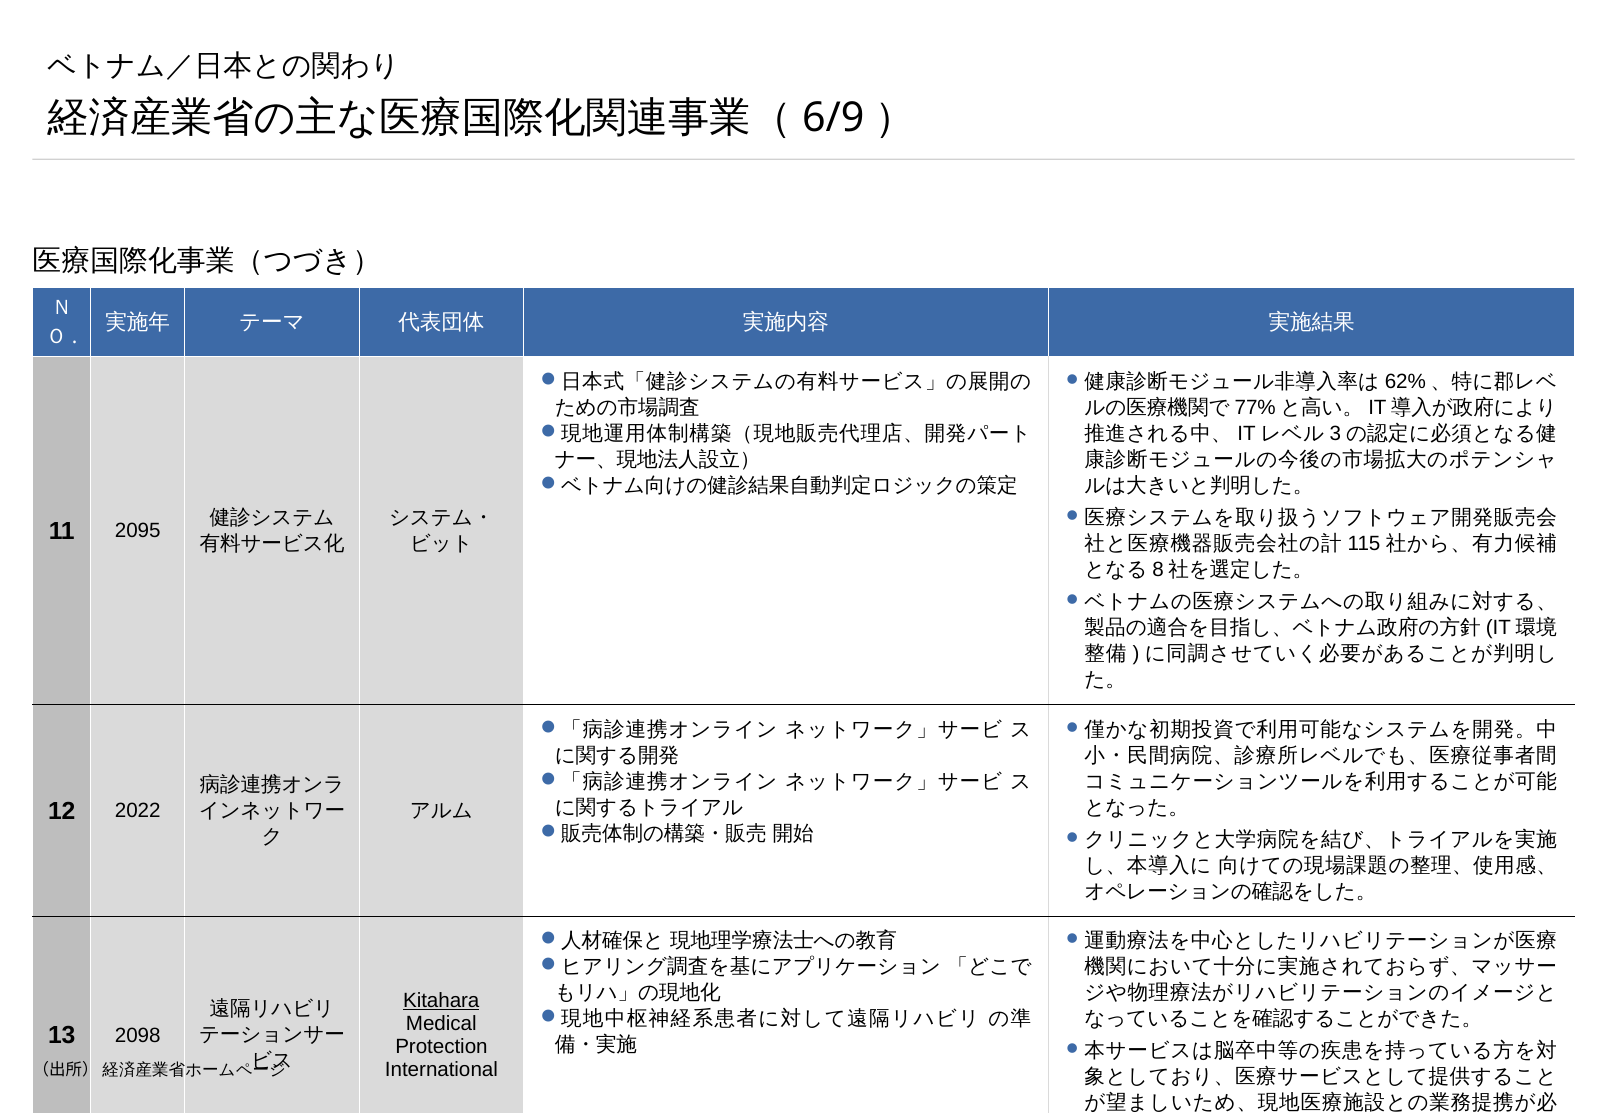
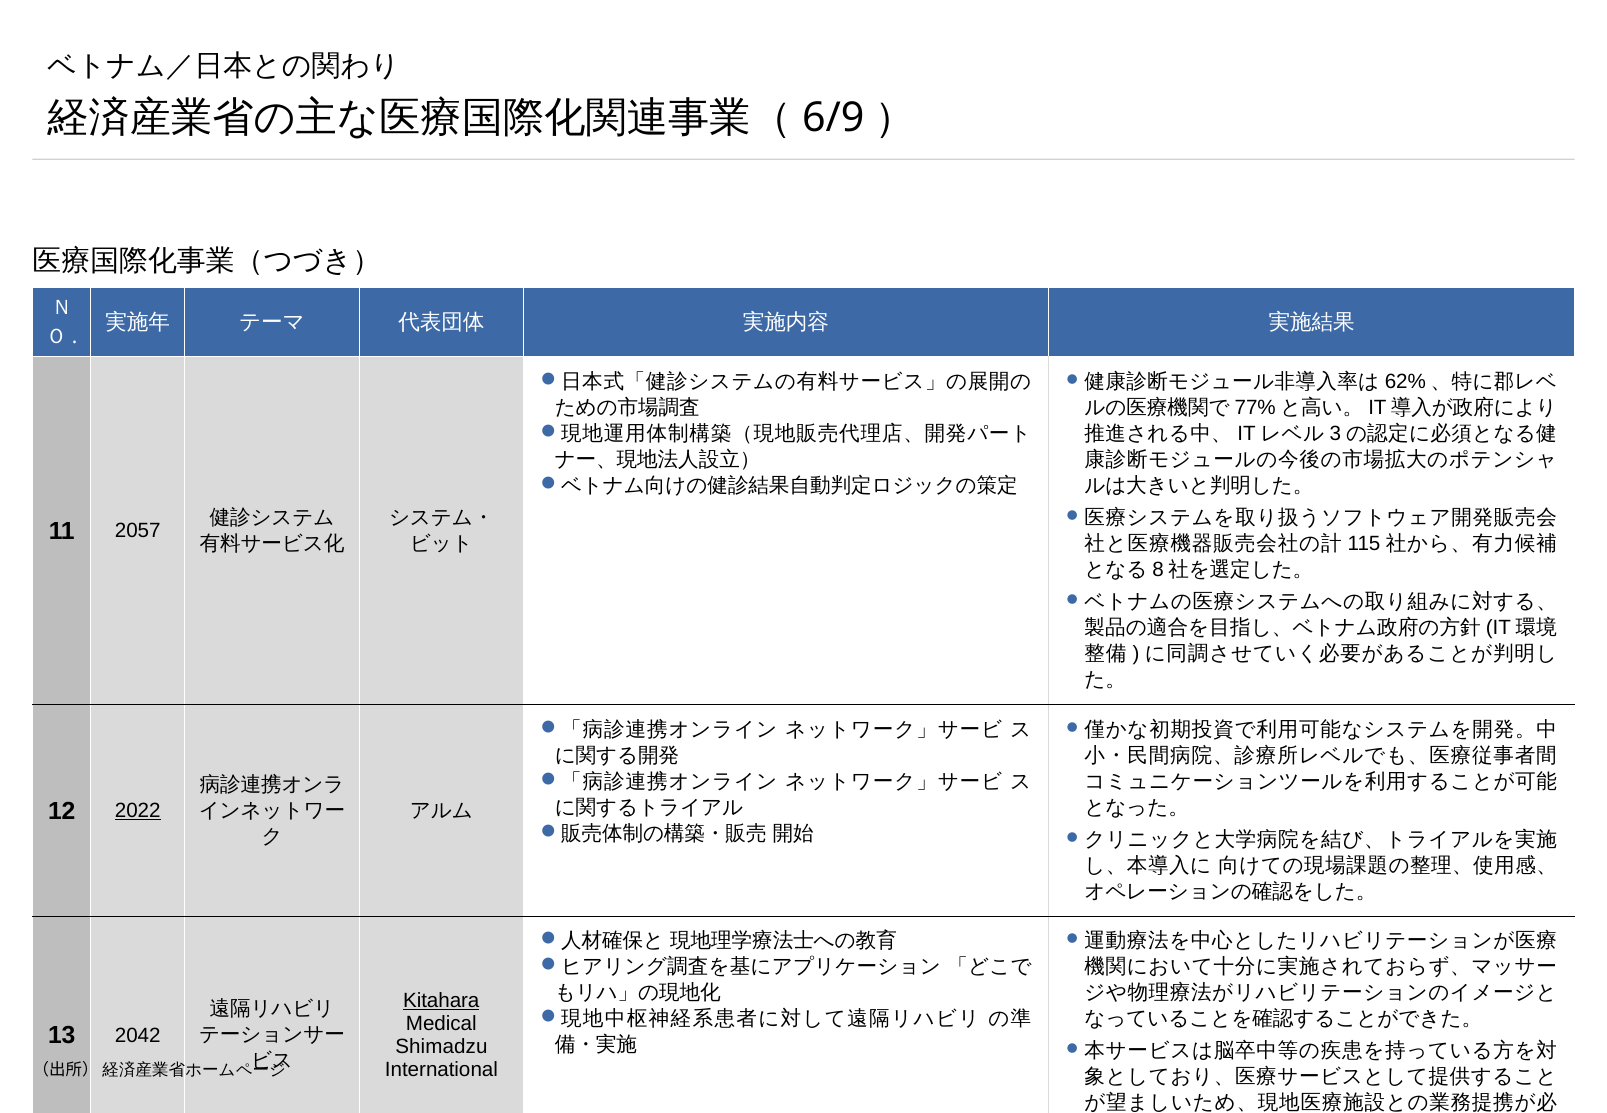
2095: 2095 -> 2057 (138, 531)
2022 underline: none -> present (138, 810)
2098: 2098 -> 2042 (138, 1035)
Protection: Protection -> Shimadzu (441, 1046)
